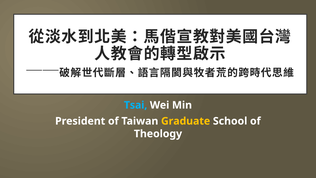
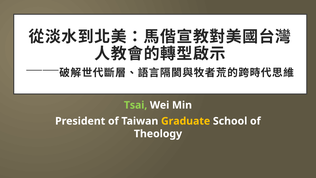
Tsai colour: light blue -> light green (136, 105)
